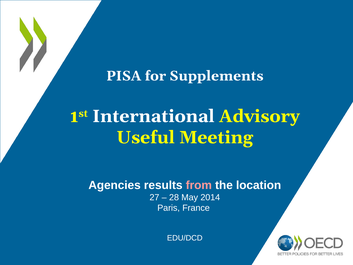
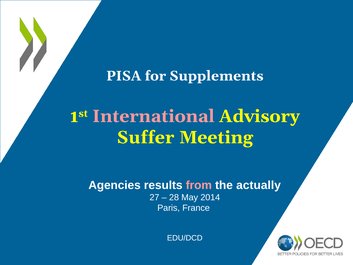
International colour: white -> pink (153, 116)
Useful: Useful -> Suffer (146, 137)
location: location -> actually (259, 185)
